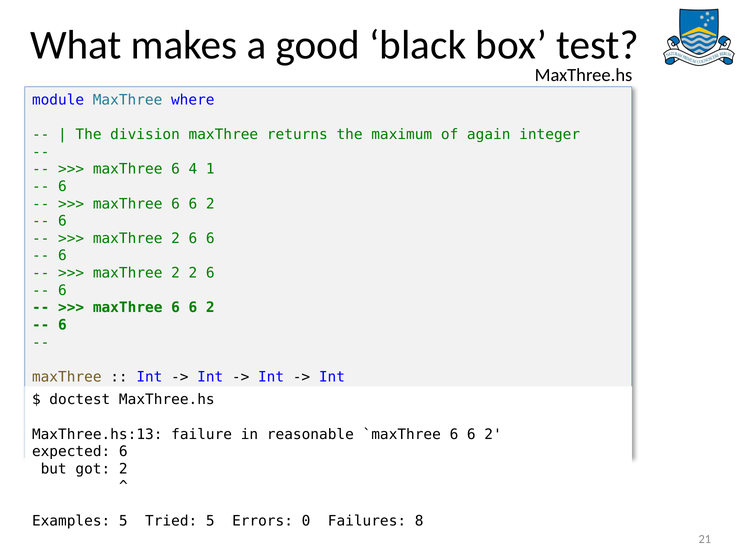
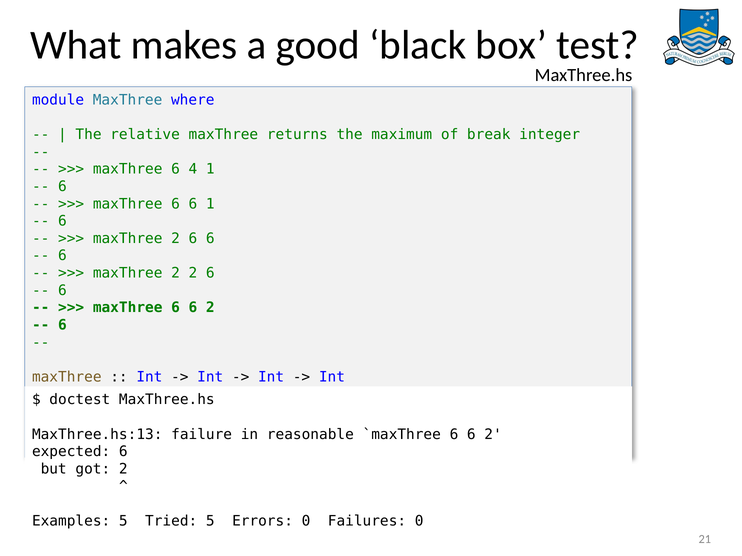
division: division -> relative (145, 135)
again: again -> break (489, 135)
2: 2 -> 1 (210, 204)
Failures 8: 8 -> 0 (419, 521)
